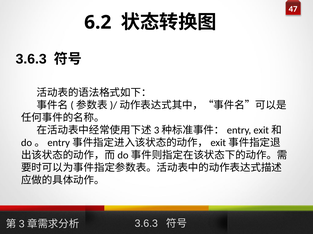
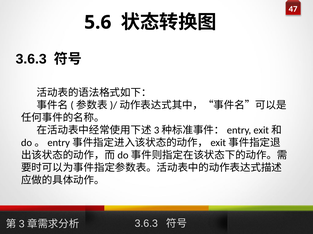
6.2: 6.2 -> 5.6 (98, 22)
